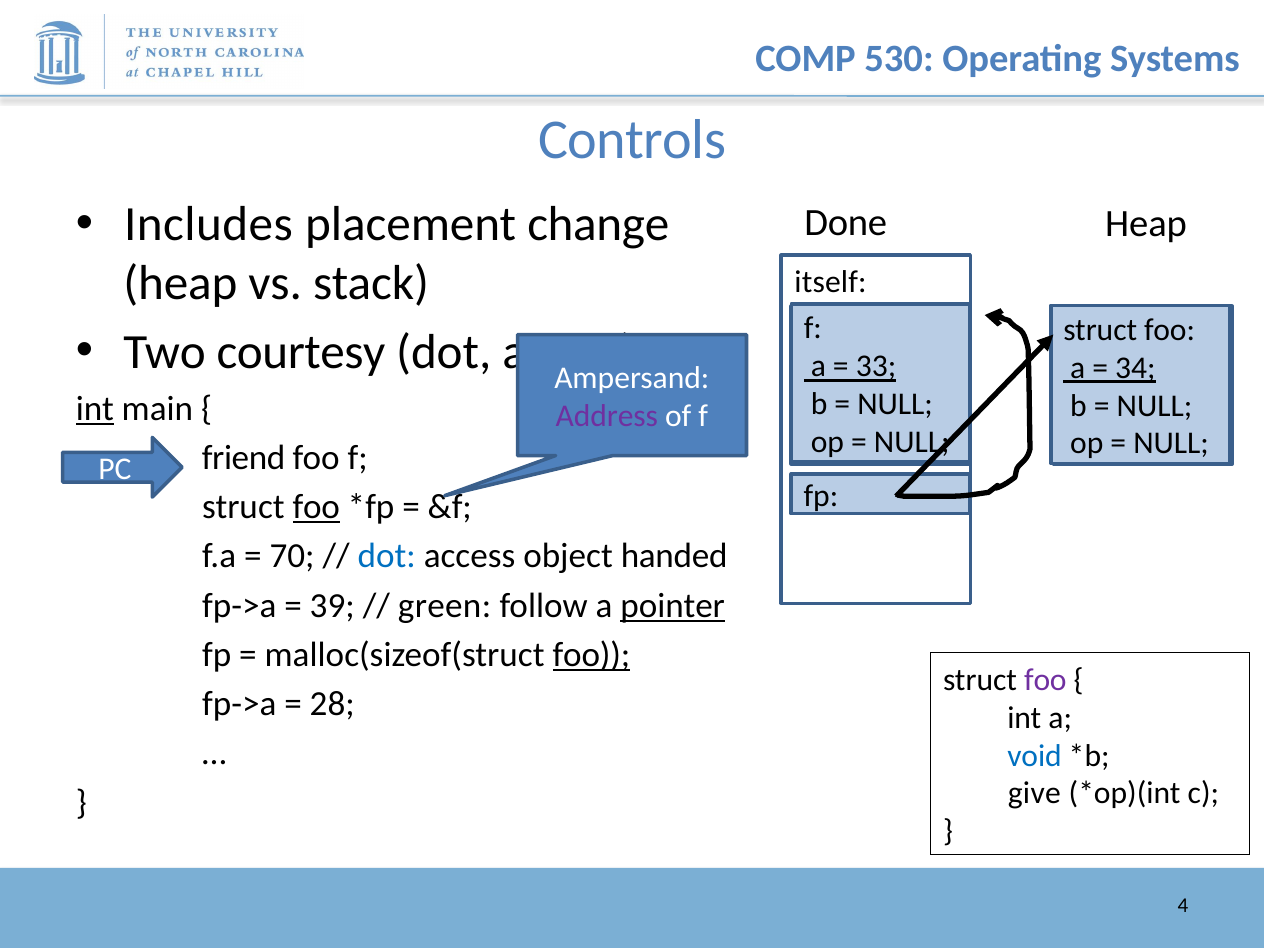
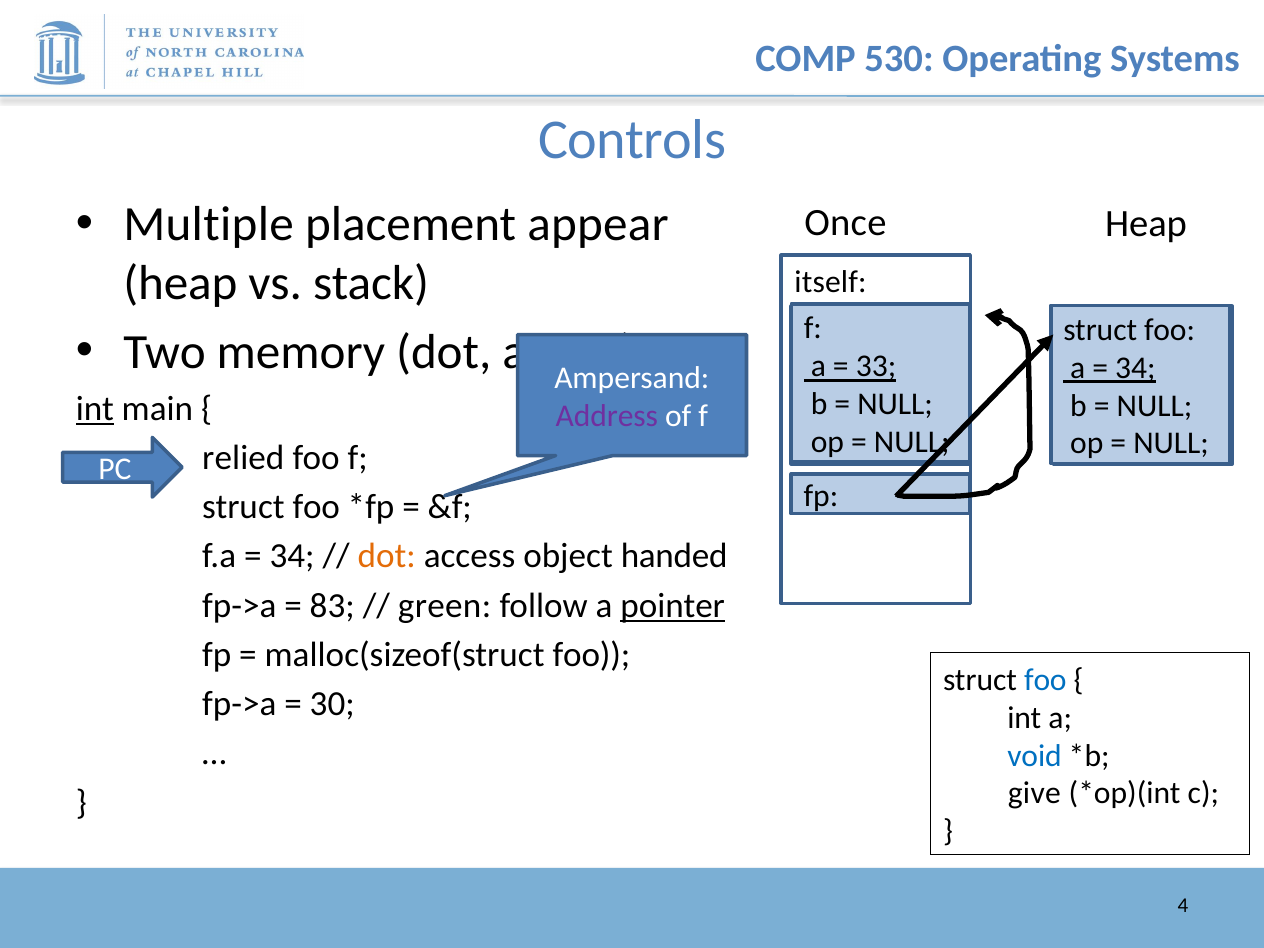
Includes: Includes -> Multiple (209, 224)
change: change -> appear (598, 224)
Done: Done -> Once (845, 223)
courtesy: courtesy -> memory (301, 352)
friend: friend -> relied (243, 458)
foo underline: present -> none (316, 507)
70: 70 -> 34 (292, 556)
dot colour: blue -> orange (387, 556)
39: 39 -> 83 (332, 606)
foo underline: present -> none (591, 655)
foo colour: purple -> blue (1045, 680)
28: 28 -> 30 (332, 704)
